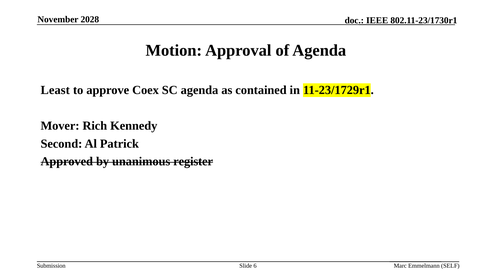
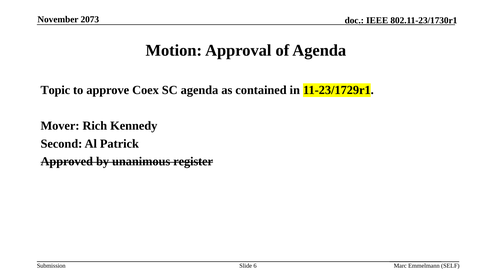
2028: 2028 -> 2073 (90, 20)
Least: Least -> Topic (55, 90)
